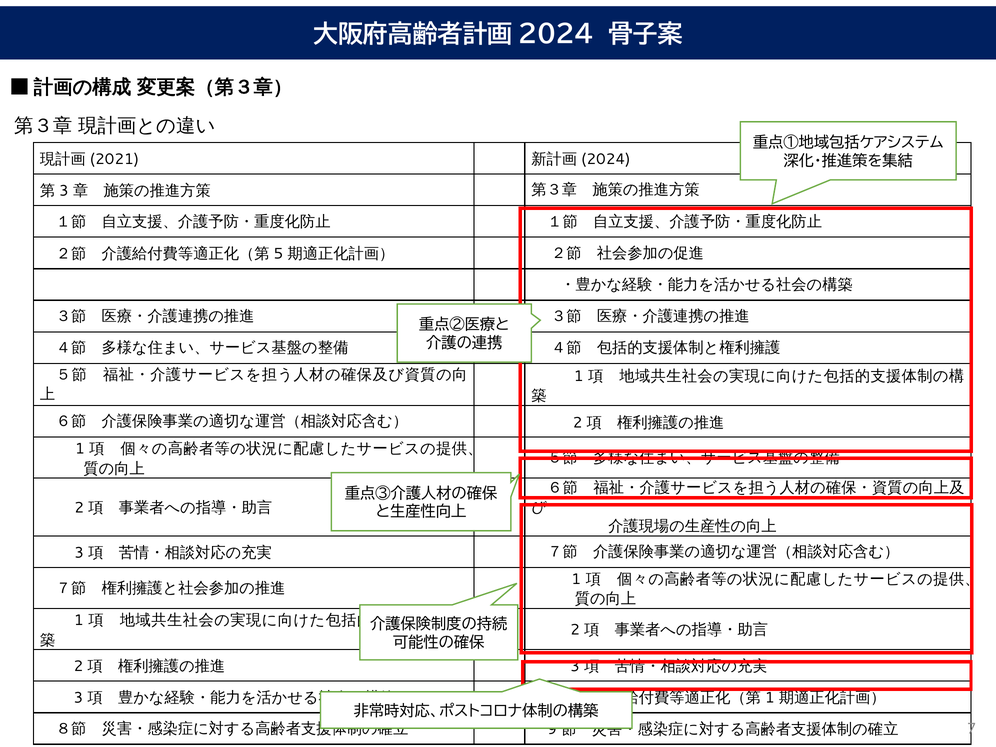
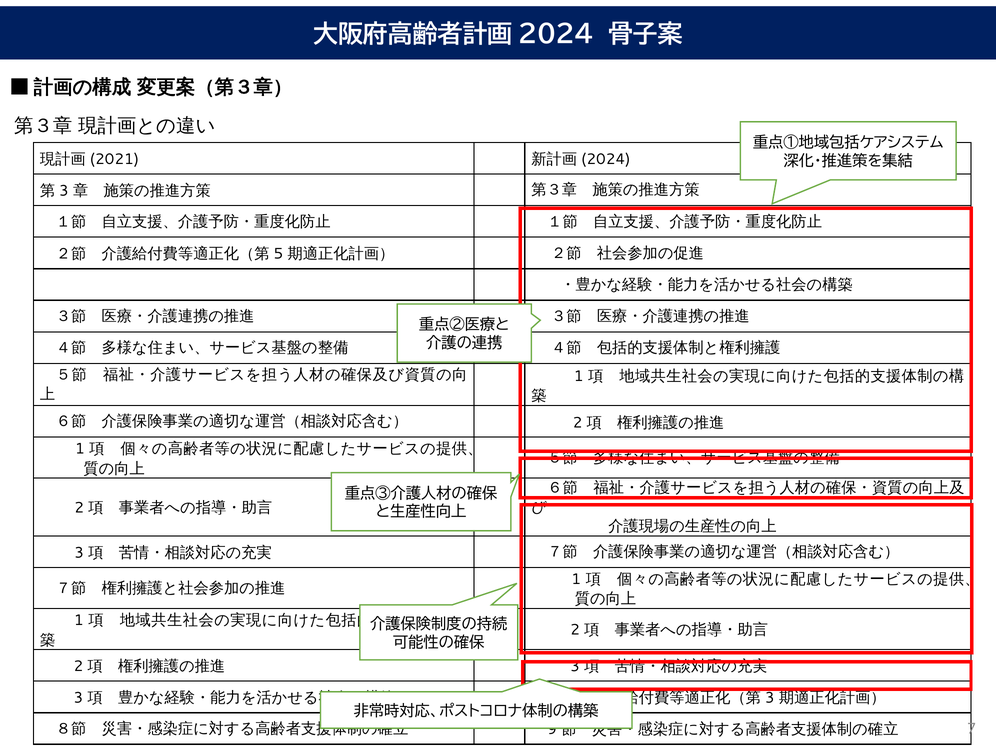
1: 1 -> 3 (770, 698)
